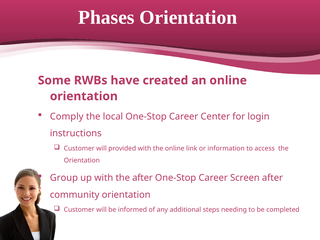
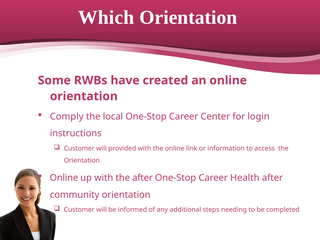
Phases: Phases -> Which (106, 17)
Group: Group -> Online (64, 178)
Screen: Screen -> Health (245, 178)
